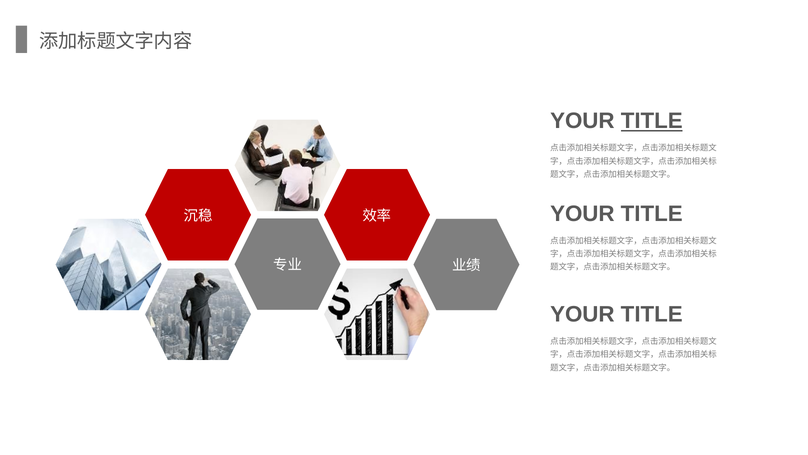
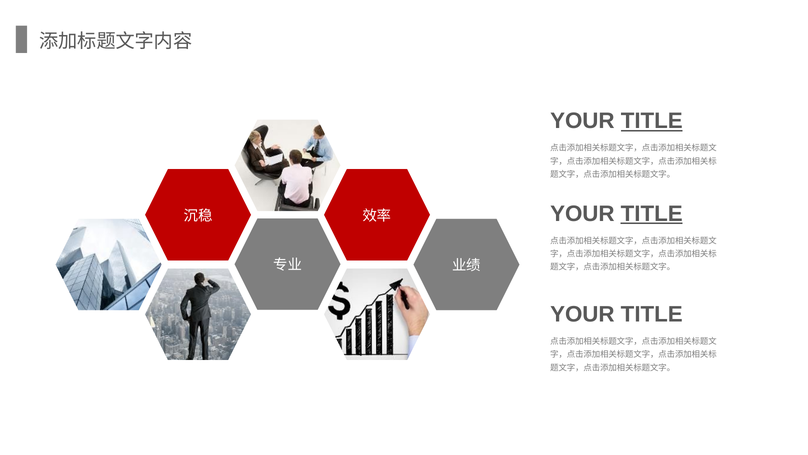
TITLE underline: none -> present (652, 213)
